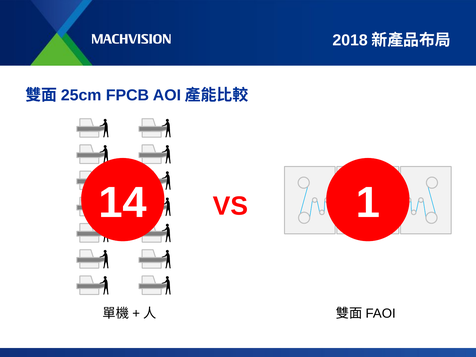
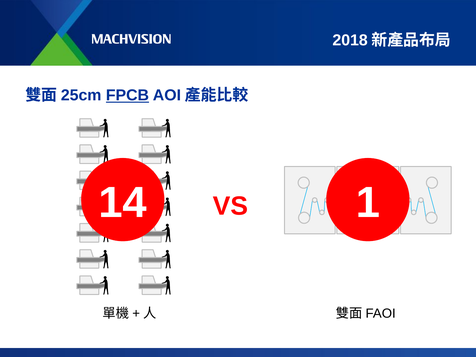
FPCB underline: none -> present (127, 95)
